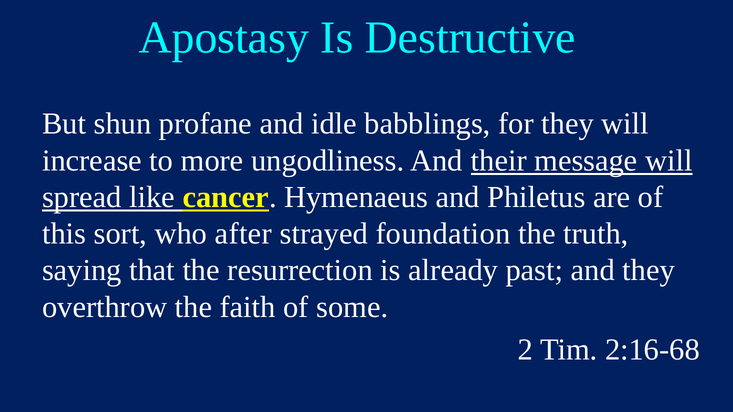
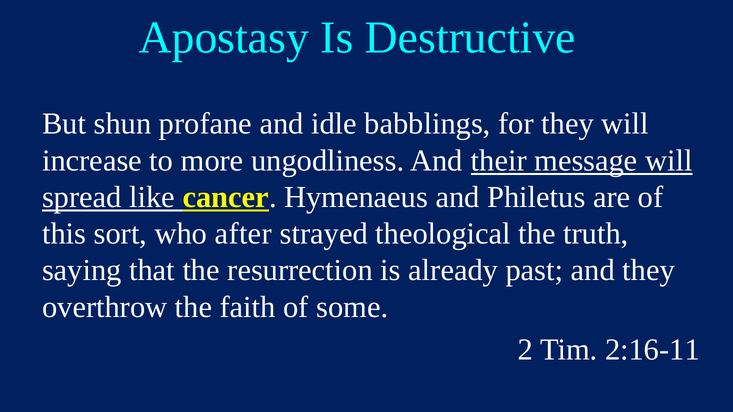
foundation: foundation -> theological (443, 234)
2:16-68: 2:16-68 -> 2:16-11 (652, 350)
